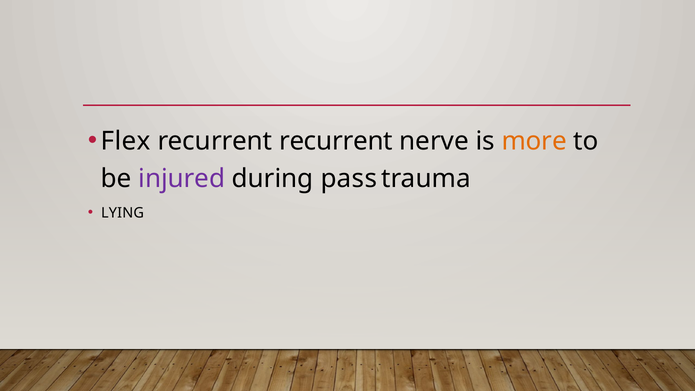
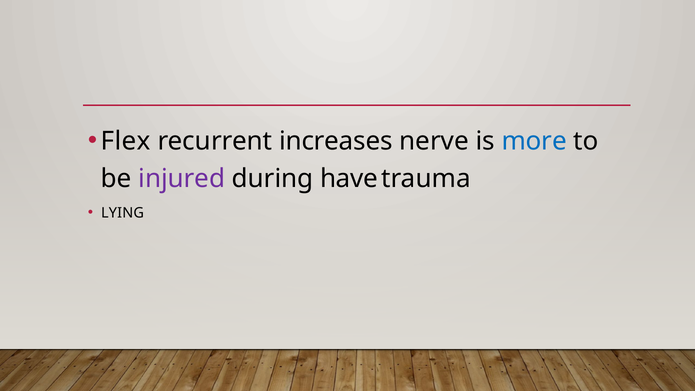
recurrent recurrent: recurrent -> increases (336, 141)
more colour: orange -> blue (534, 141)
pass: pass -> have (349, 179)
